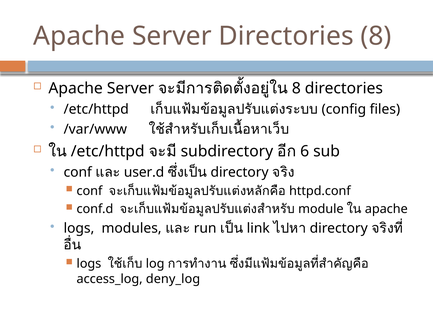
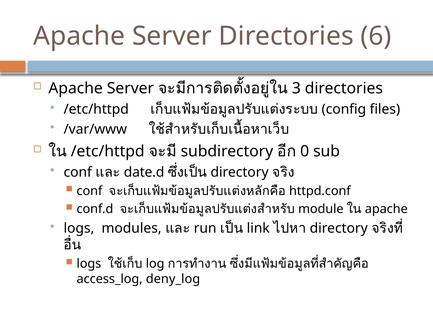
Directories 8: 8 -> 6 (376, 36)
8: 8 -> 3 (296, 88)
6: 6 -> 0 (305, 151)
user.d: user.d -> date.d (144, 172)
